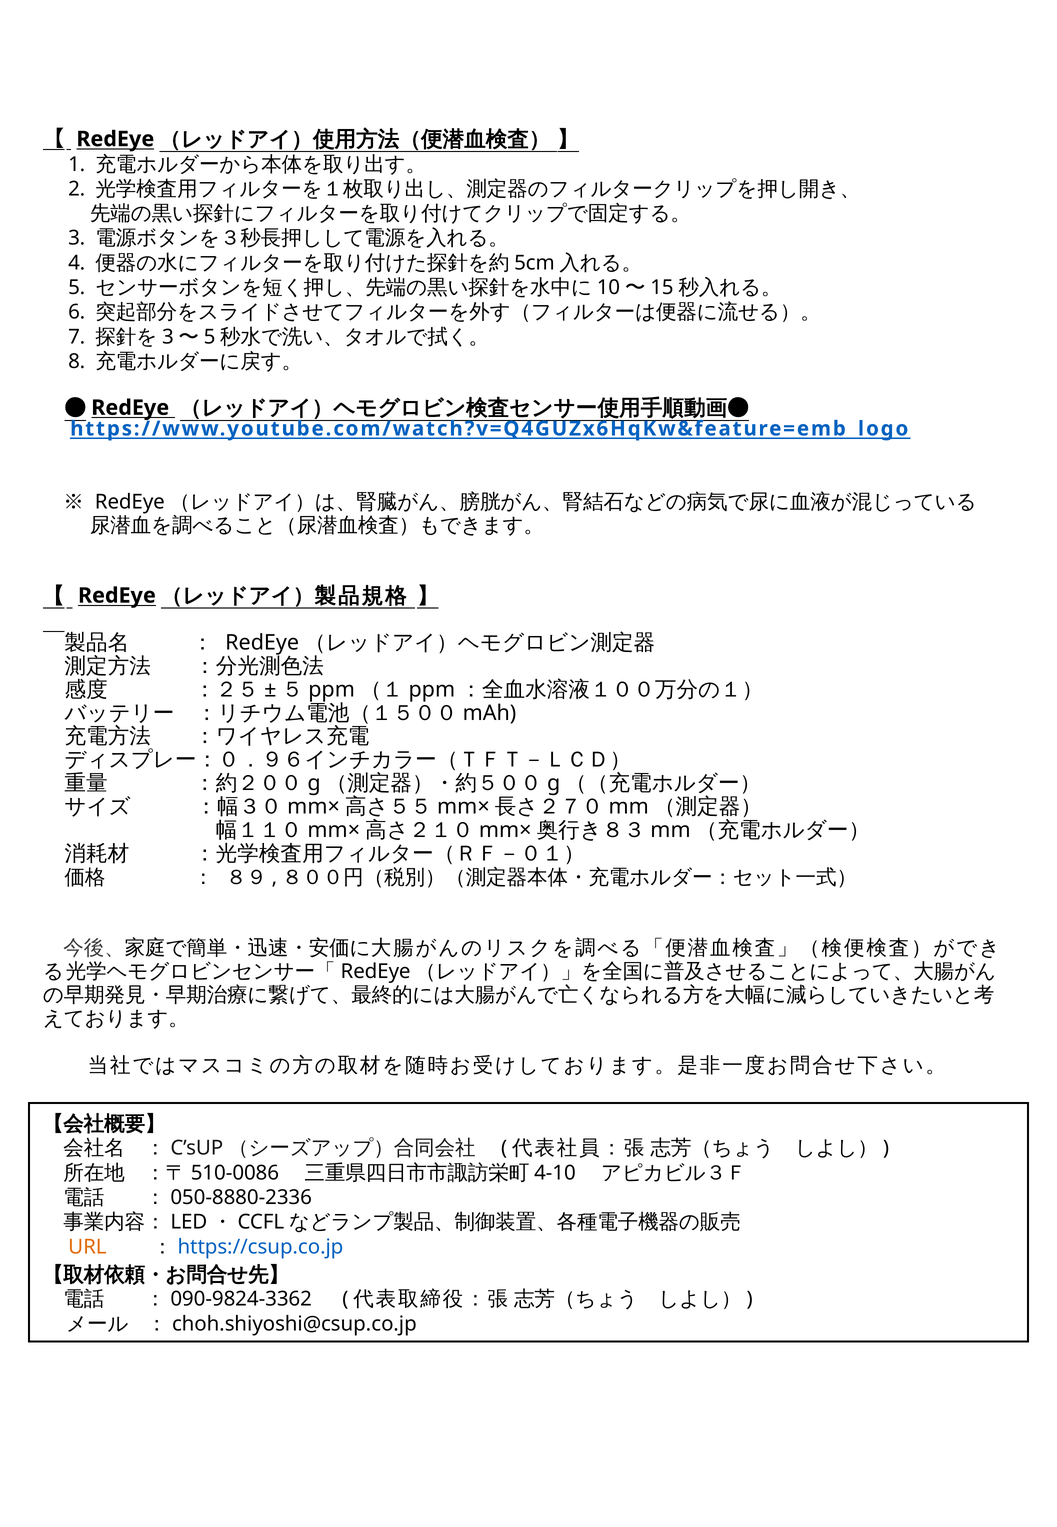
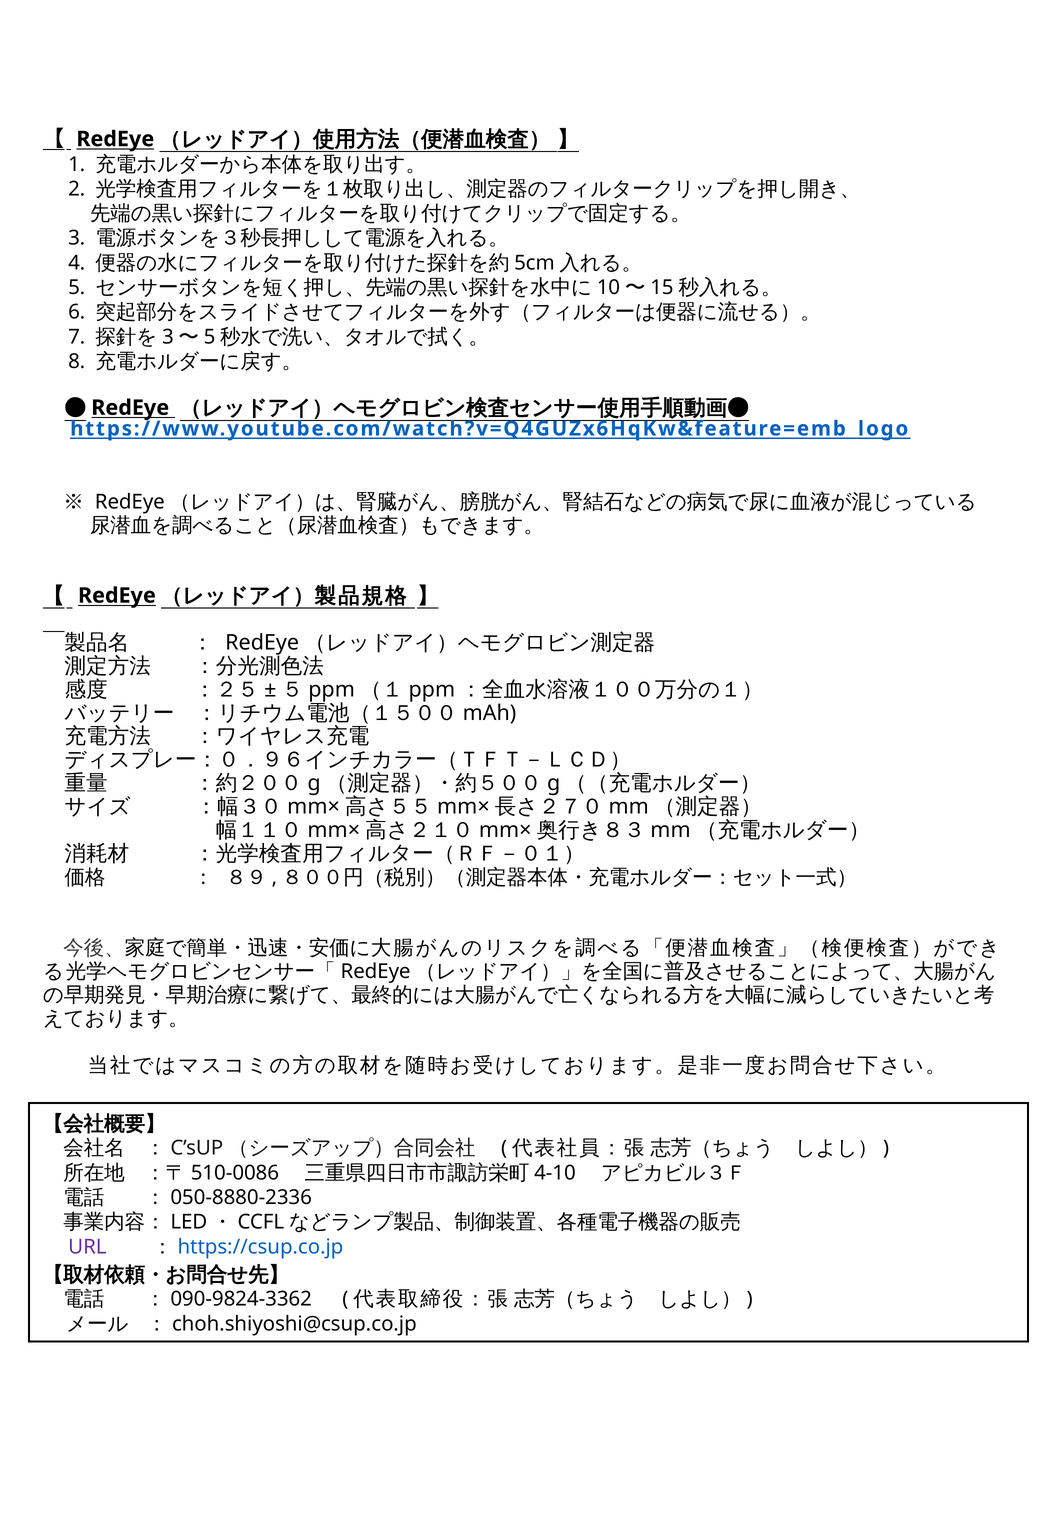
URL colour: orange -> purple (87, 1247)
